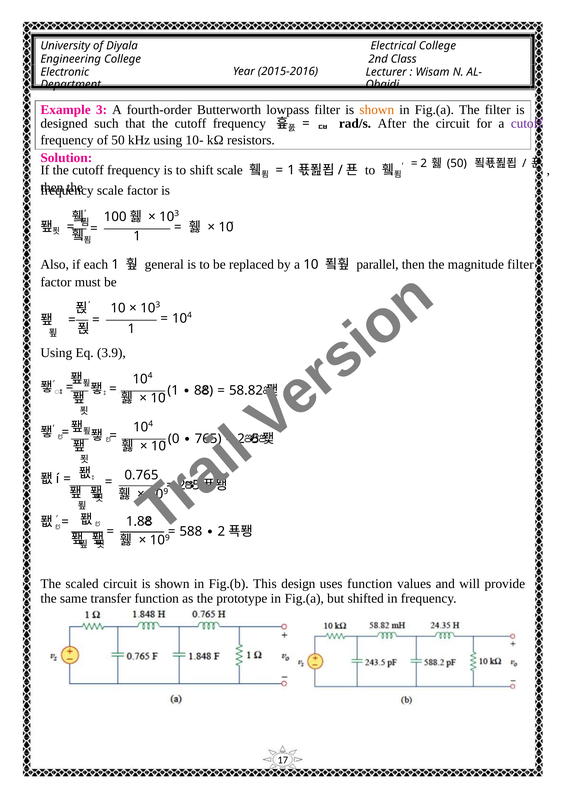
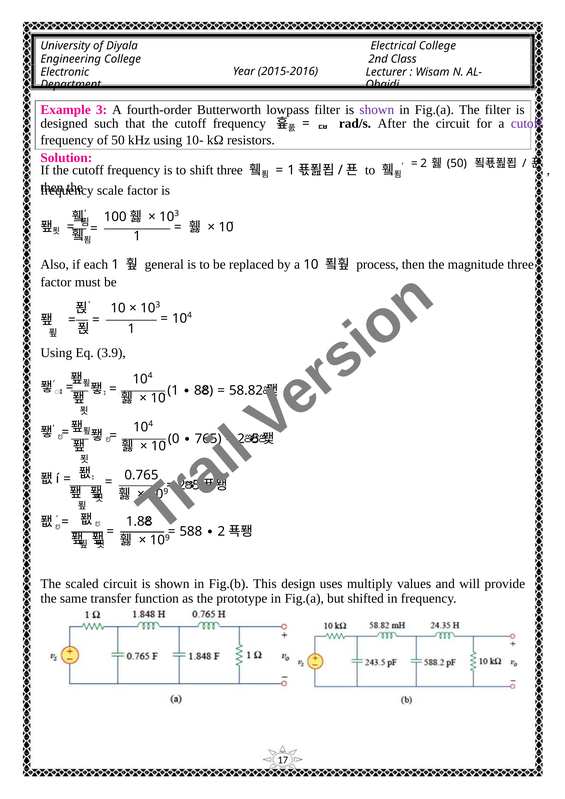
shown colour: orange -> purple (377, 110)
shift scale: scale -> three (230, 170)
parallel: parallel -> process (378, 264)
magnitude filter: filter -> three (521, 264)
uses function: function -> multiply (370, 583)
